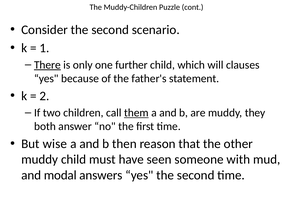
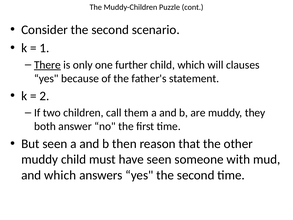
them underline: present -> none (136, 113)
But wise: wise -> seen (55, 144)
and modal: modal -> which (60, 175)
